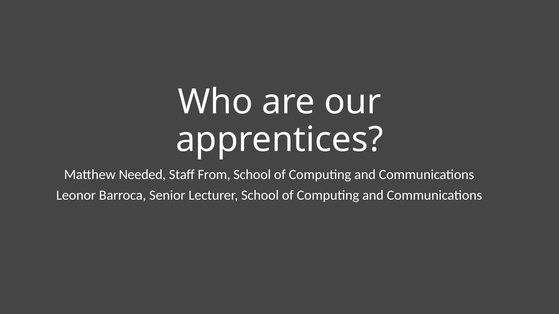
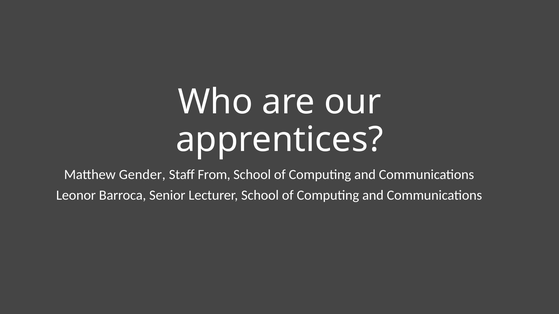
Needed: Needed -> Gender (142, 175)
